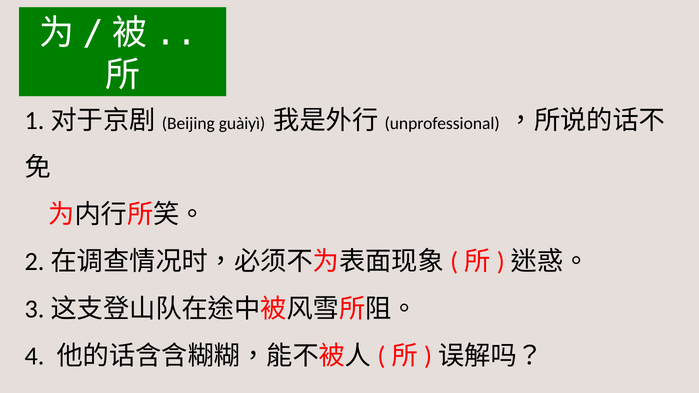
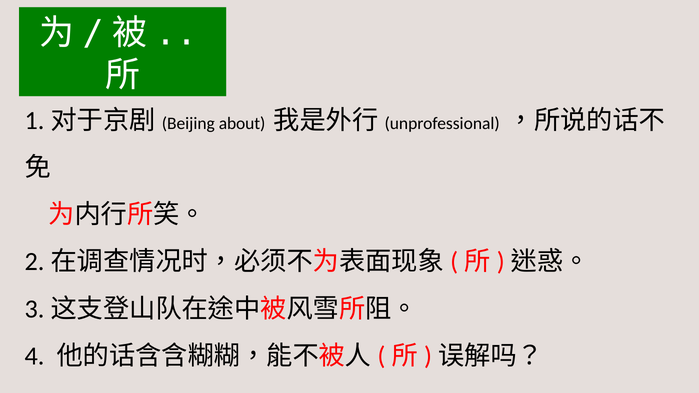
guàiyì: guàiyì -> about (242, 123)
